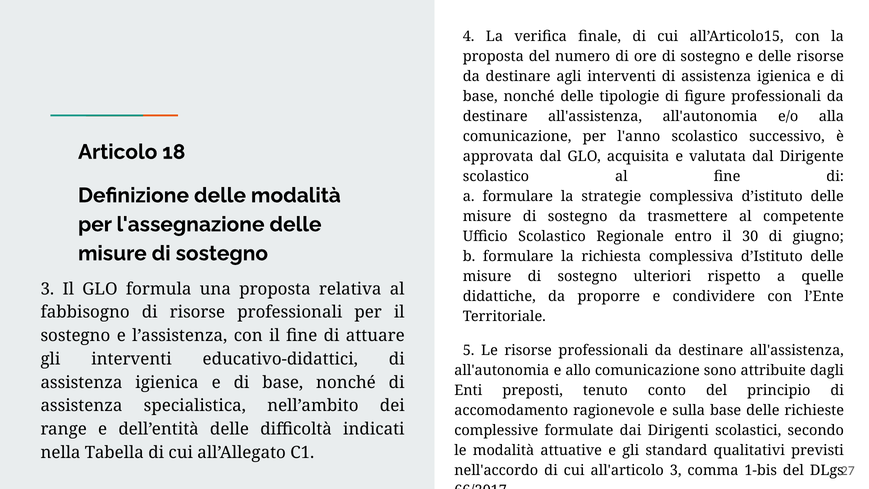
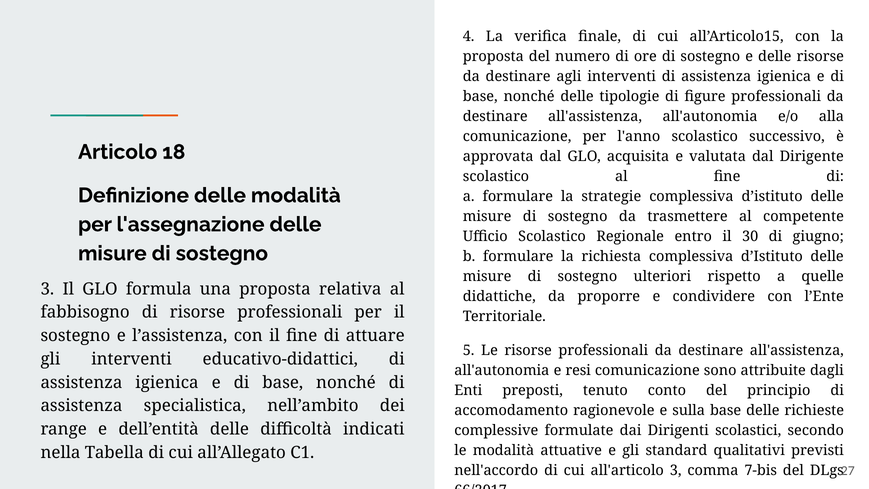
allo: allo -> resi (578, 371)
1-bis: 1-bis -> 7-bis (761, 470)
